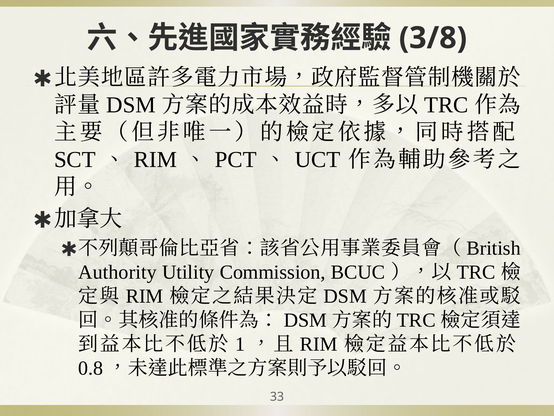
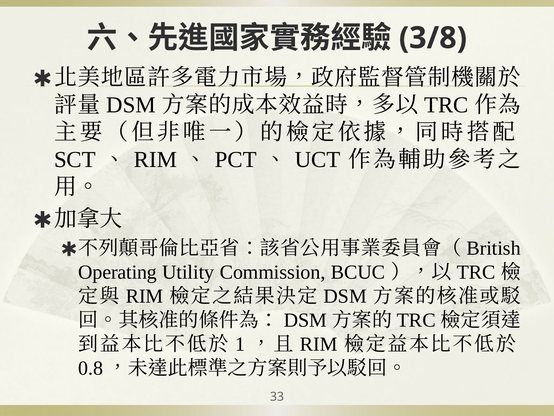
Authority: Authority -> Operating (118, 272)
